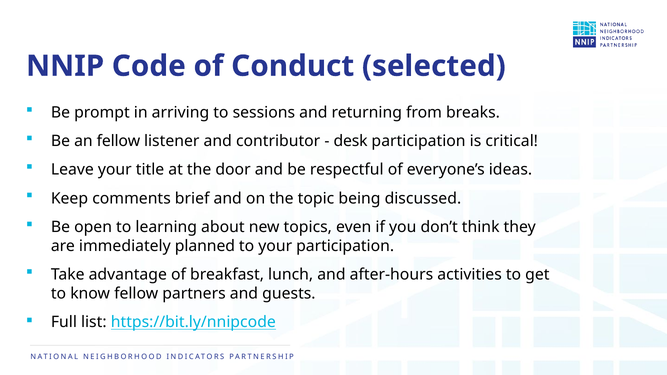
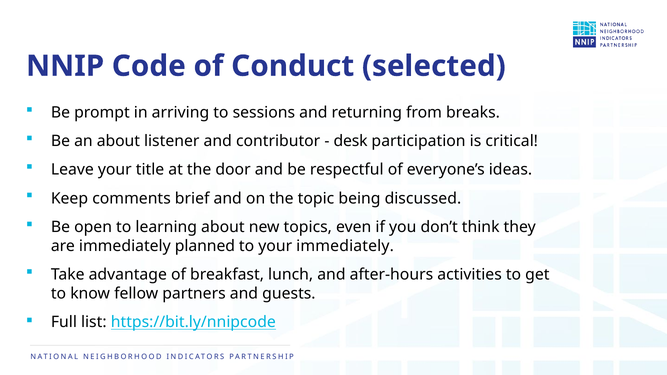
an fellow: fellow -> about (118, 141)
your participation: participation -> immediately (345, 246)
